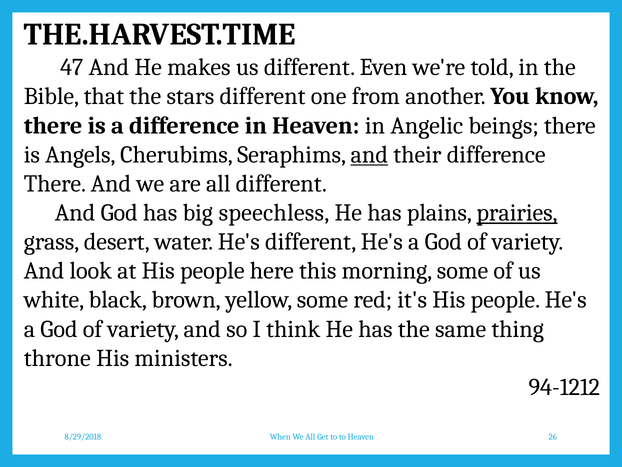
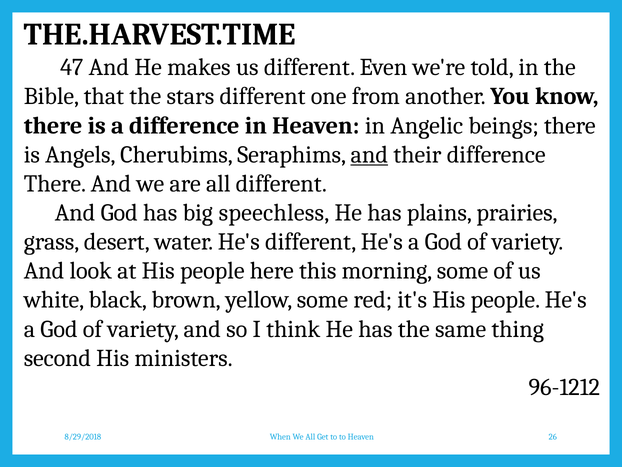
prairies underline: present -> none (517, 213)
throne: throne -> second (57, 358)
94-1212: 94-1212 -> 96-1212 (564, 387)
